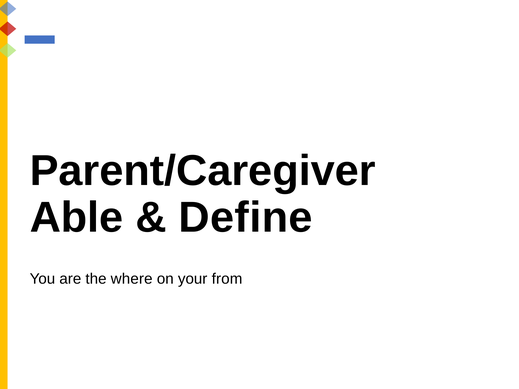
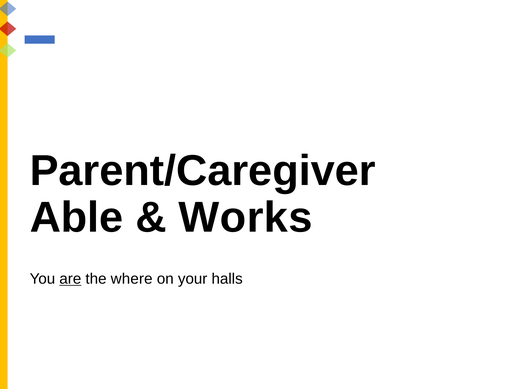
Define: Define -> Works (246, 218)
are underline: none -> present (70, 279)
from: from -> halls (227, 279)
